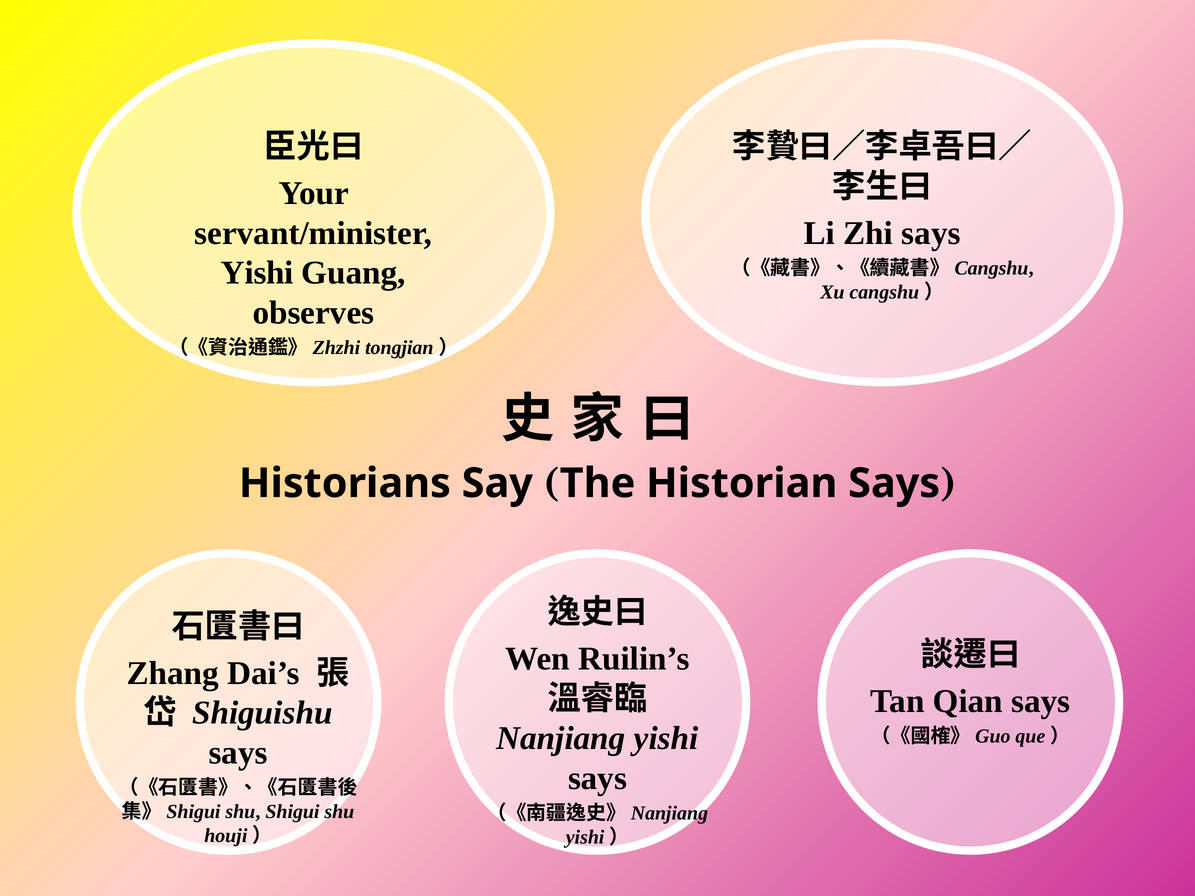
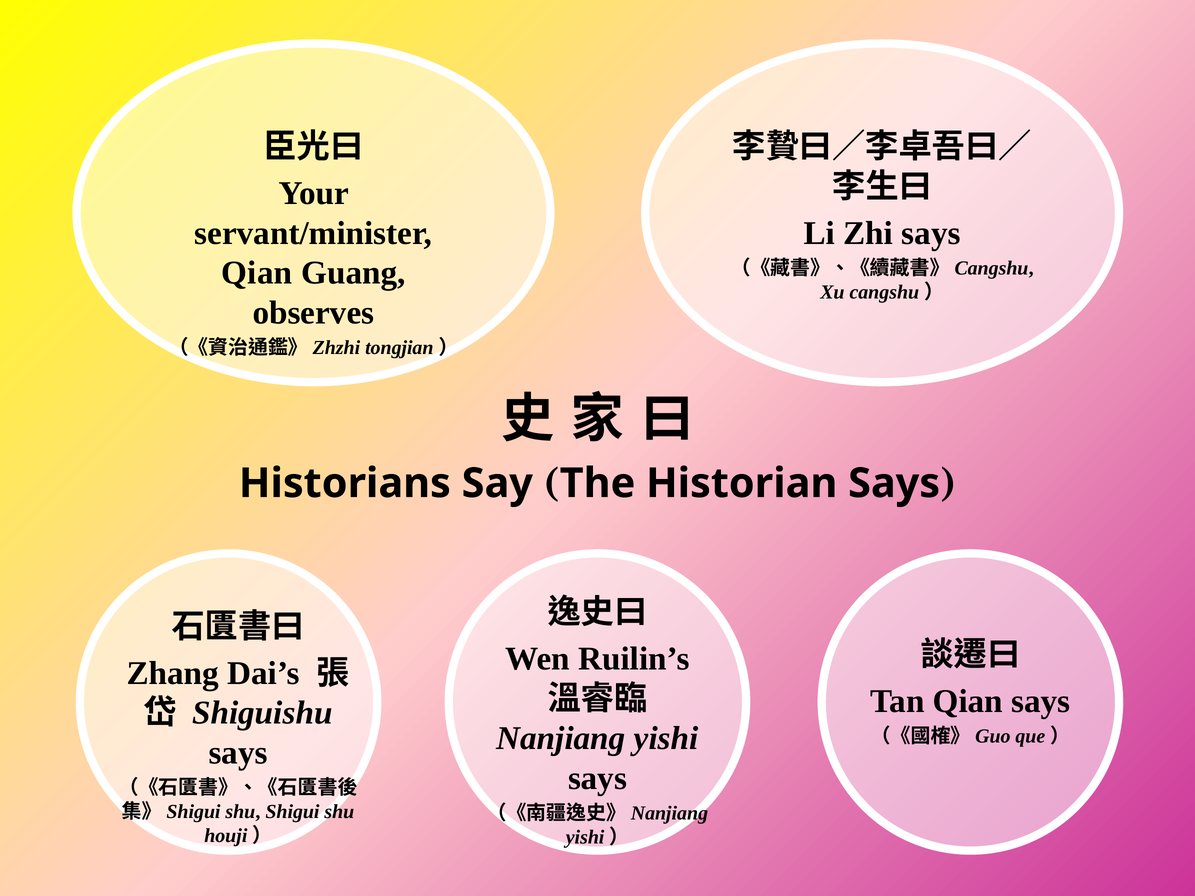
Yishi: Yishi -> Qian (257, 273)
